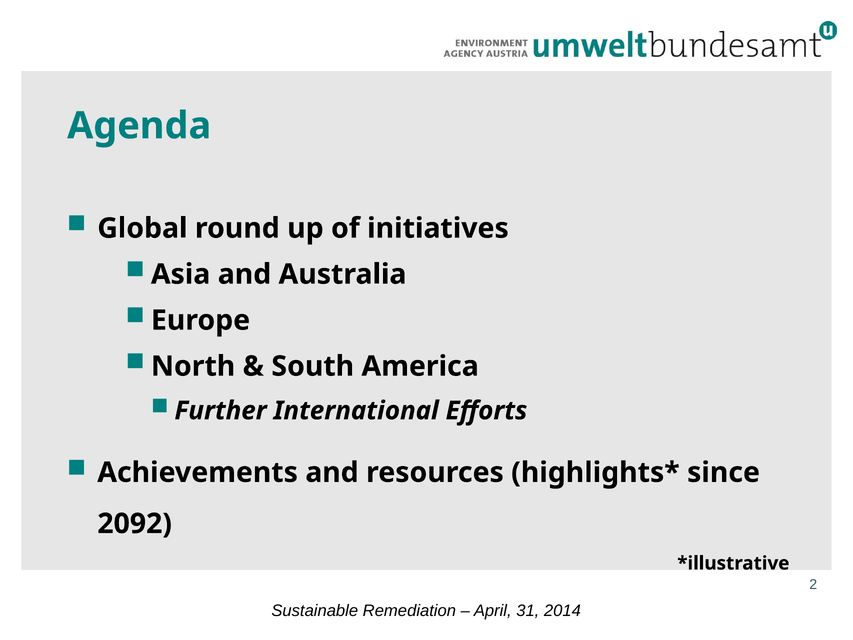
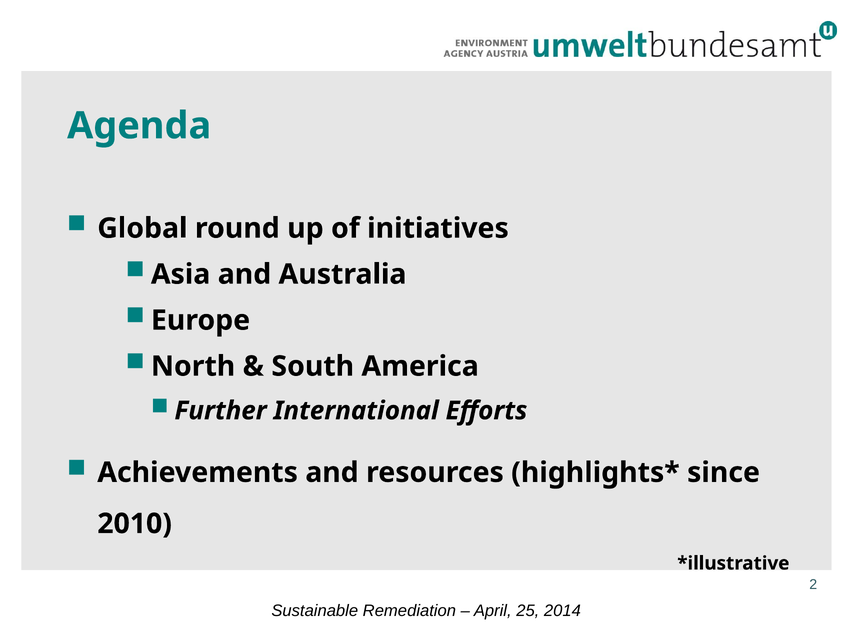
2092: 2092 -> 2010 (135, 524)
31: 31 -> 25 (528, 611)
